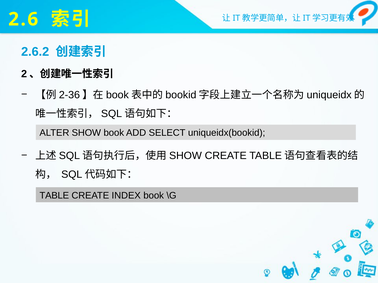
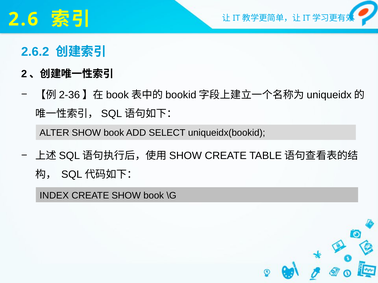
TABLE: TABLE -> INDEX (54, 196)
CREATE INDEX: INDEX -> SHOW (126, 196)
